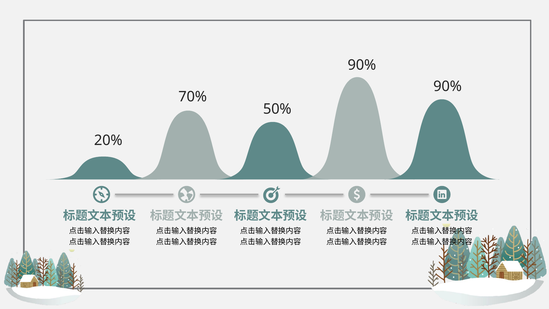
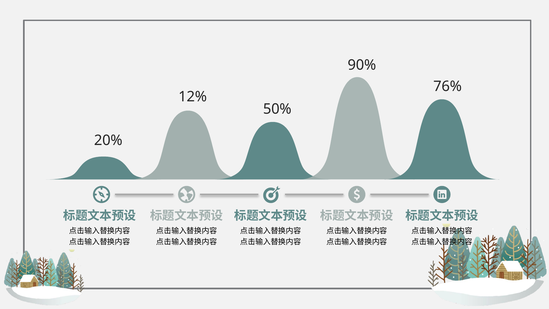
90%: 90% -> 76% (448, 86)
70%: 70% -> 12% (193, 97)
